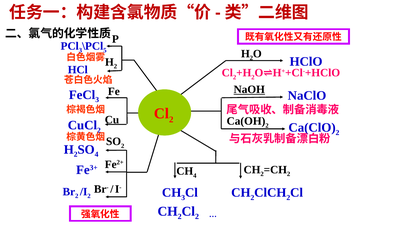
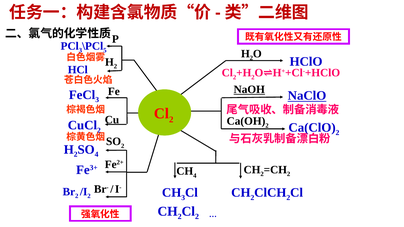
NaClO underline: none -> present (307, 96)
